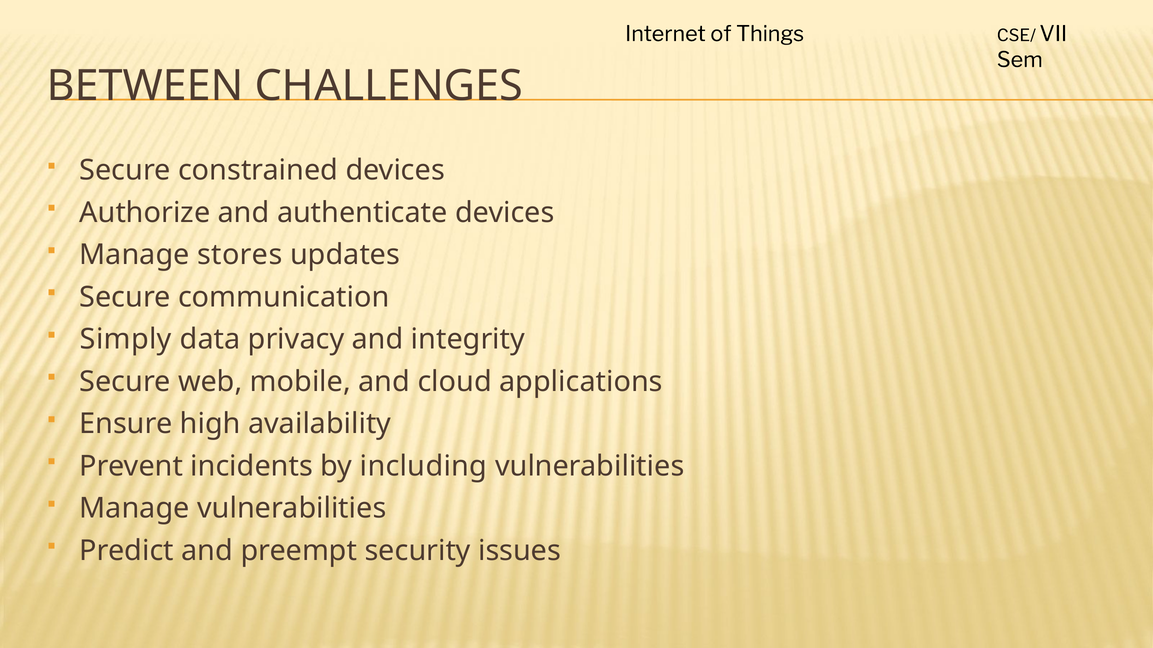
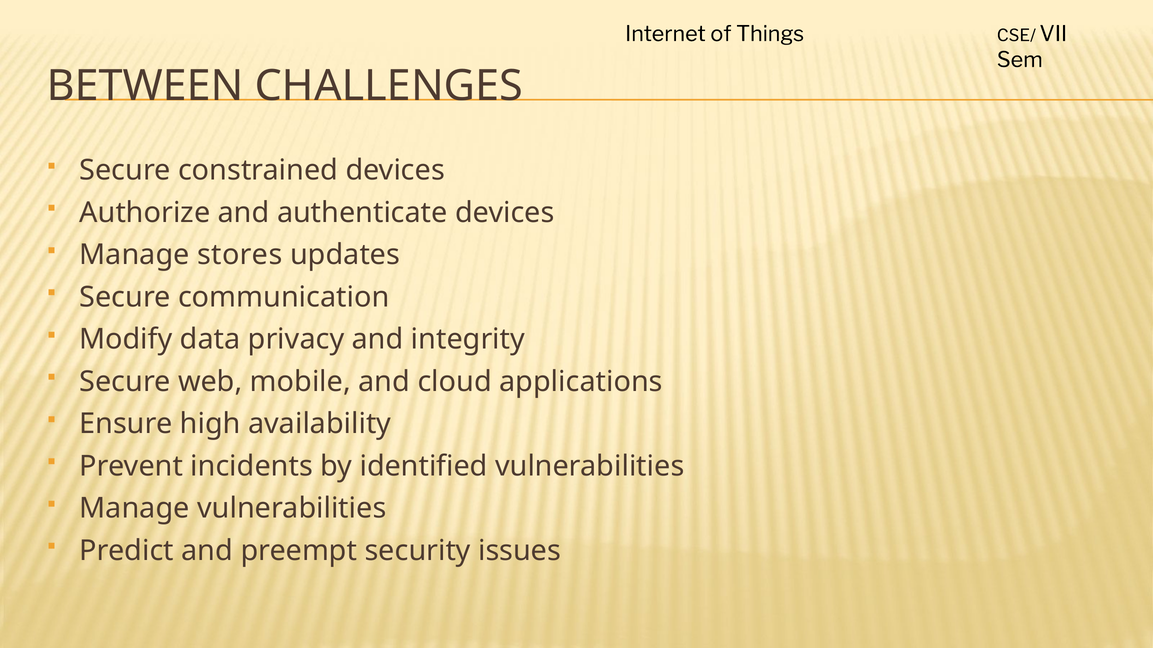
Simply: Simply -> Modify (126, 340)
including: including -> identified (424, 467)
